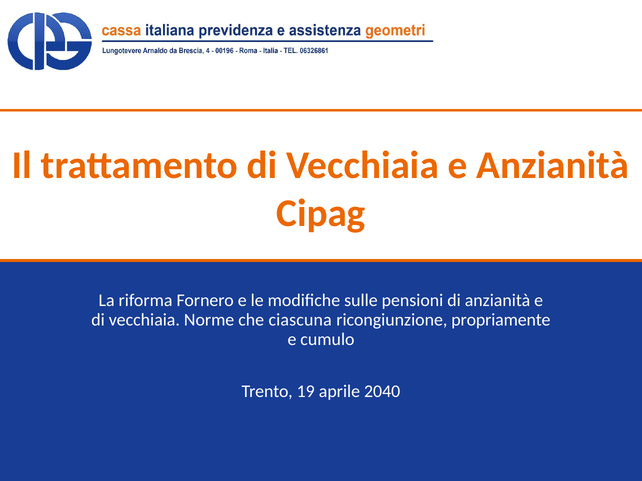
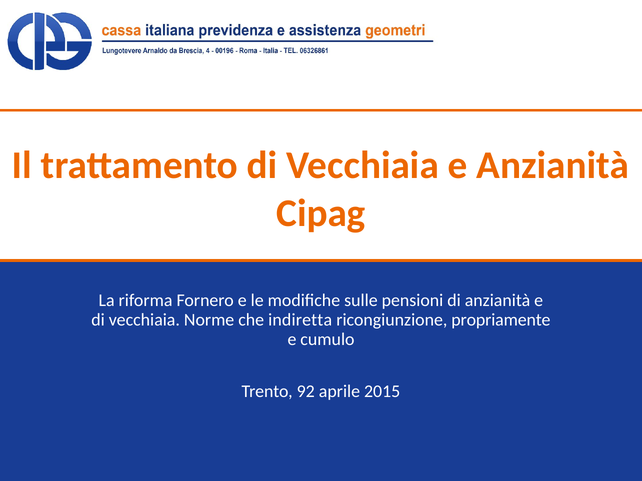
ciascuna: ciascuna -> indiretta (300, 320)
19: 19 -> 92 (306, 392)
2040: 2040 -> 2015 (382, 392)
